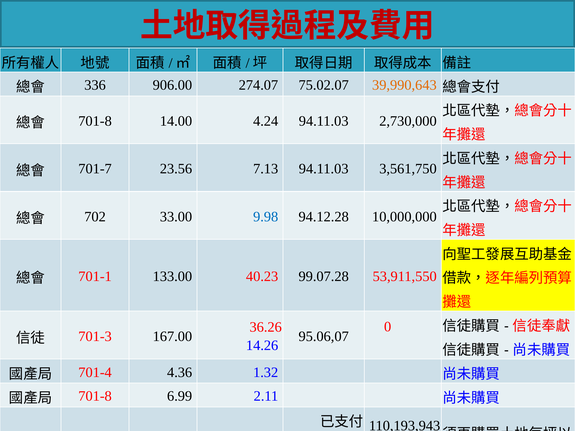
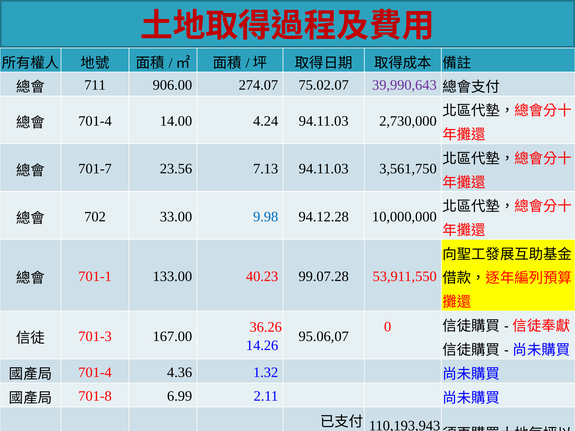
336: 336 -> 711 (95, 85)
39,990,643 colour: orange -> purple (404, 85)
701-8: 701-8 -> 701-4 (95, 121)
